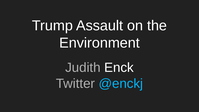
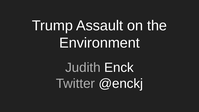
@enckj colour: light blue -> white (121, 83)
